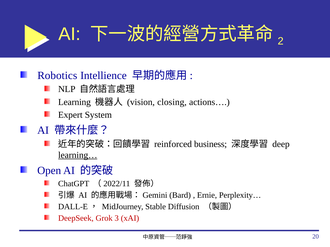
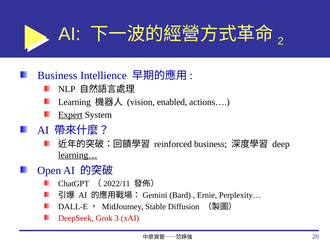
Robotics: Robotics -> Business (57, 76)
closing: closing -> enabled (172, 102)
Expert underline: none -> present (70, 115)
